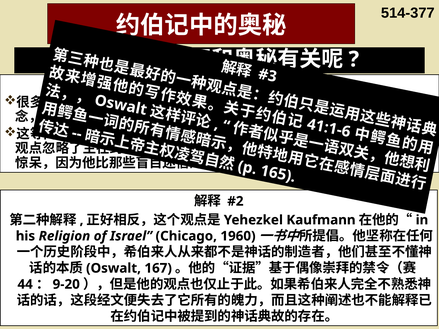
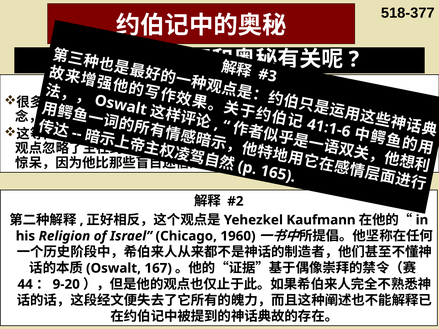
514-377: 514-377 -> 518-377 (408, 13)
